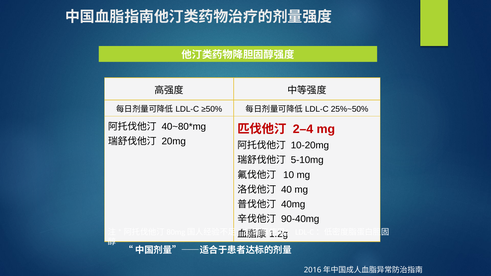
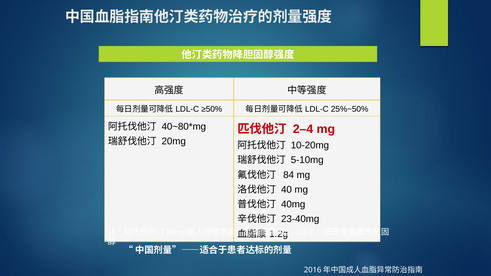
10: 10 -> 84 (289, 175)
90-40mg: 90-40mg -> 23-40mg (300, 219)
